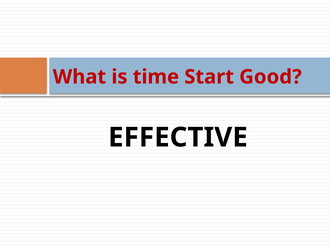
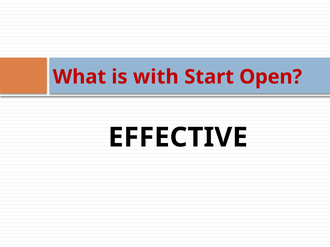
time: time -> with (156, 77)
Good: Good -> Open (271, 77)
